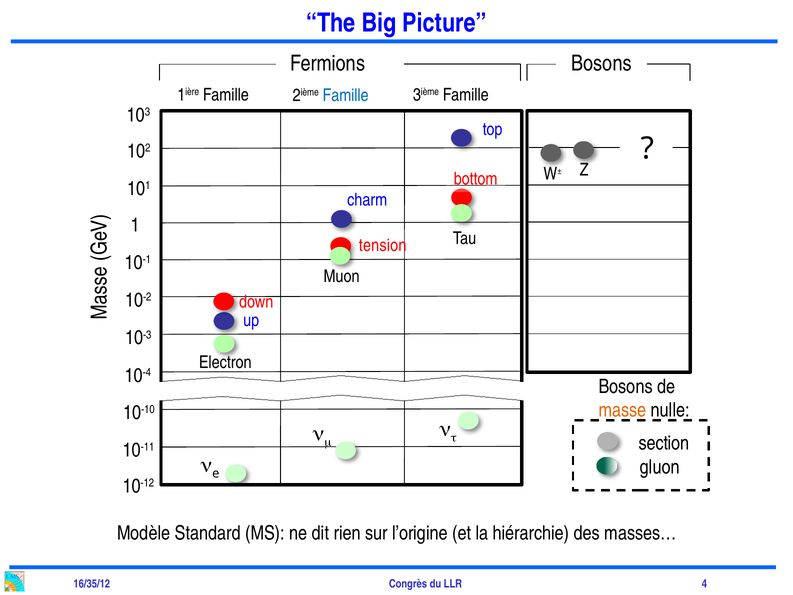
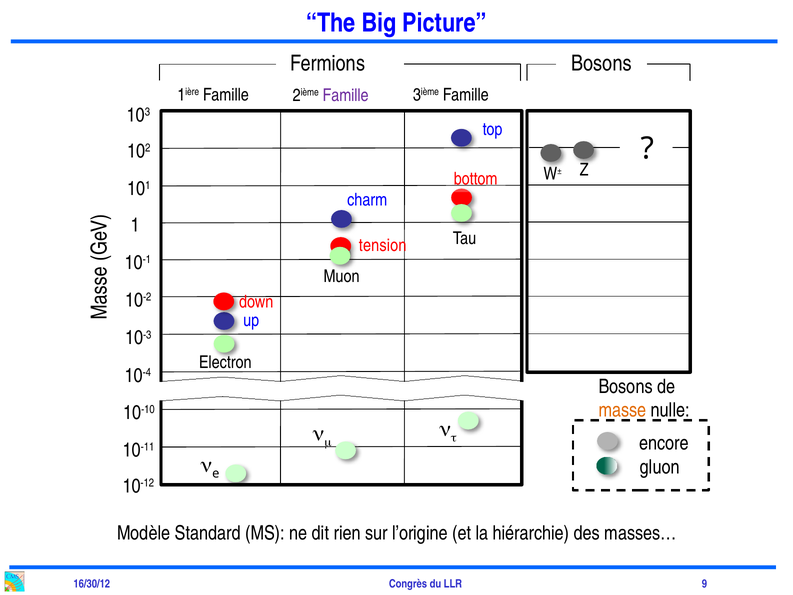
Famille colour: blue -> purple (346, 95)
section: section -> encore (664, 443)
16/35/12: 16/35/12 -> 16/30/12 (92, 584)
4: 4 -> 9 (705, 584)
